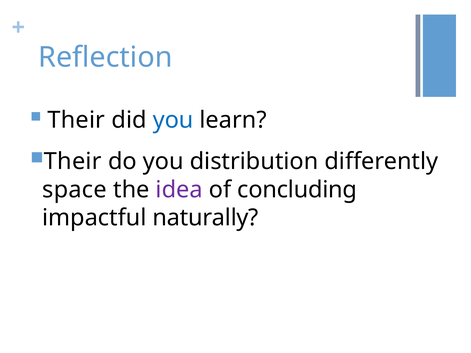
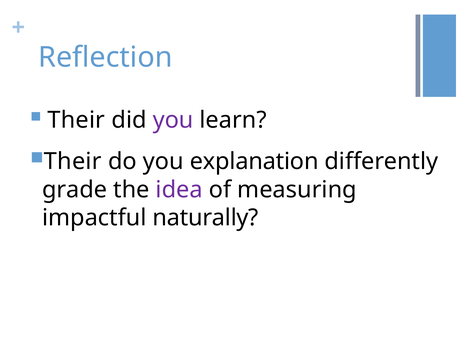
you colour: blue -> purple (173, 120)
distribution: distribution -> explanation (254, 162)
space: space -> grade (75, 190)
concluding: concluding -> measuring (297, 190)
